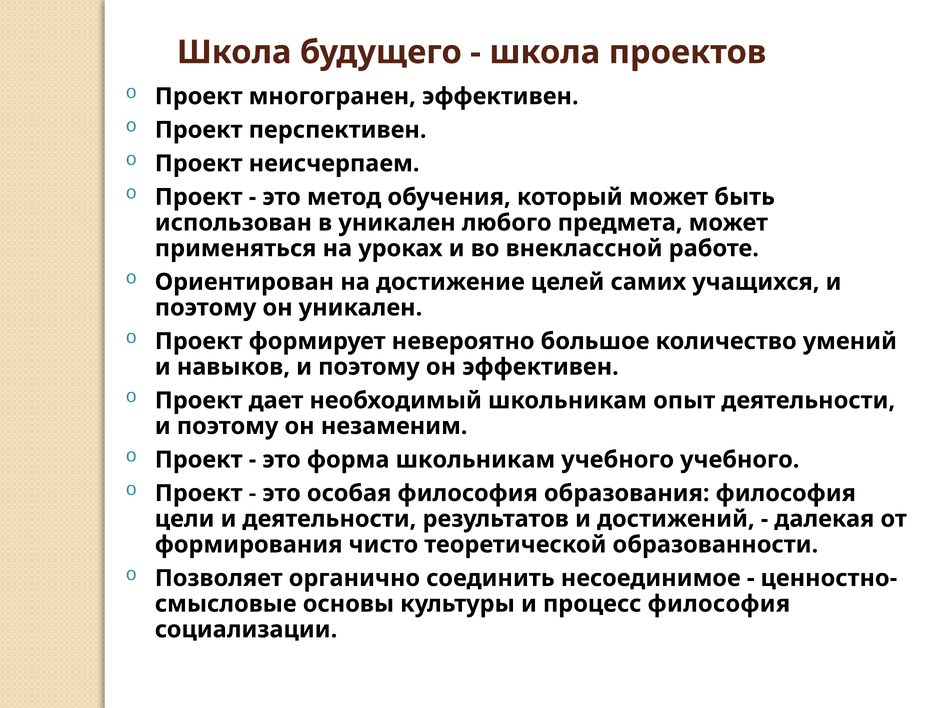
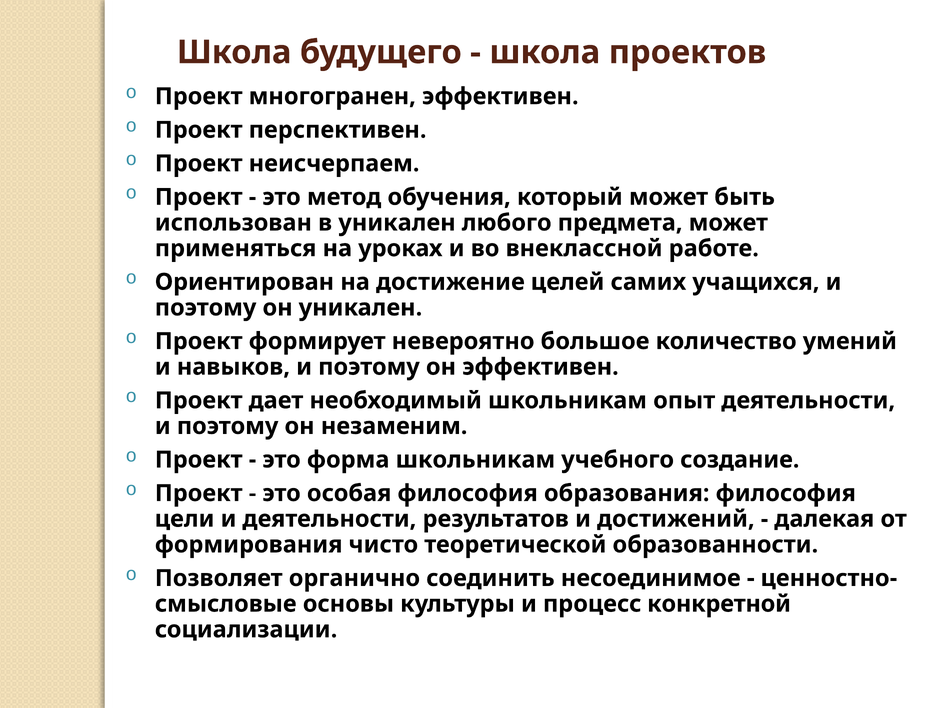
учебного учебного: учебного -> создание (740, 460)
процесс философия: философия -> конкретной (719, 604)
